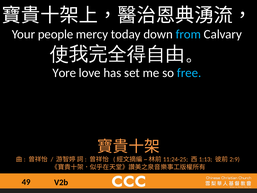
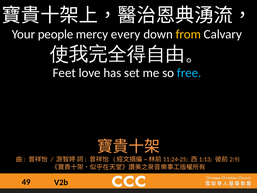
today: today -> every (126, 34)
from colour: light blue -> yellow (188, 34)
Yore: Yore -> Feet (64, 73)
